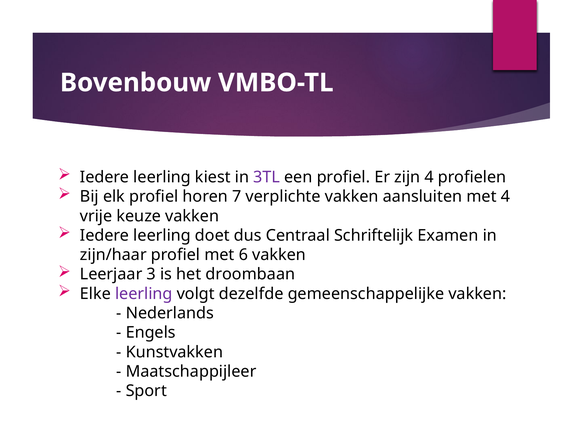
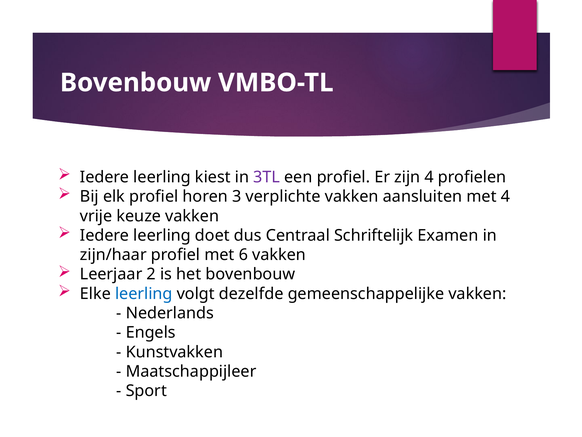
7: 7 -> 3 (237, 196)
3: 3 -> 2 (151, 274)
het droombaan: droombaan -> bovenbouw (250, 274)
leerling colour: purple -> blue (144, 293)
